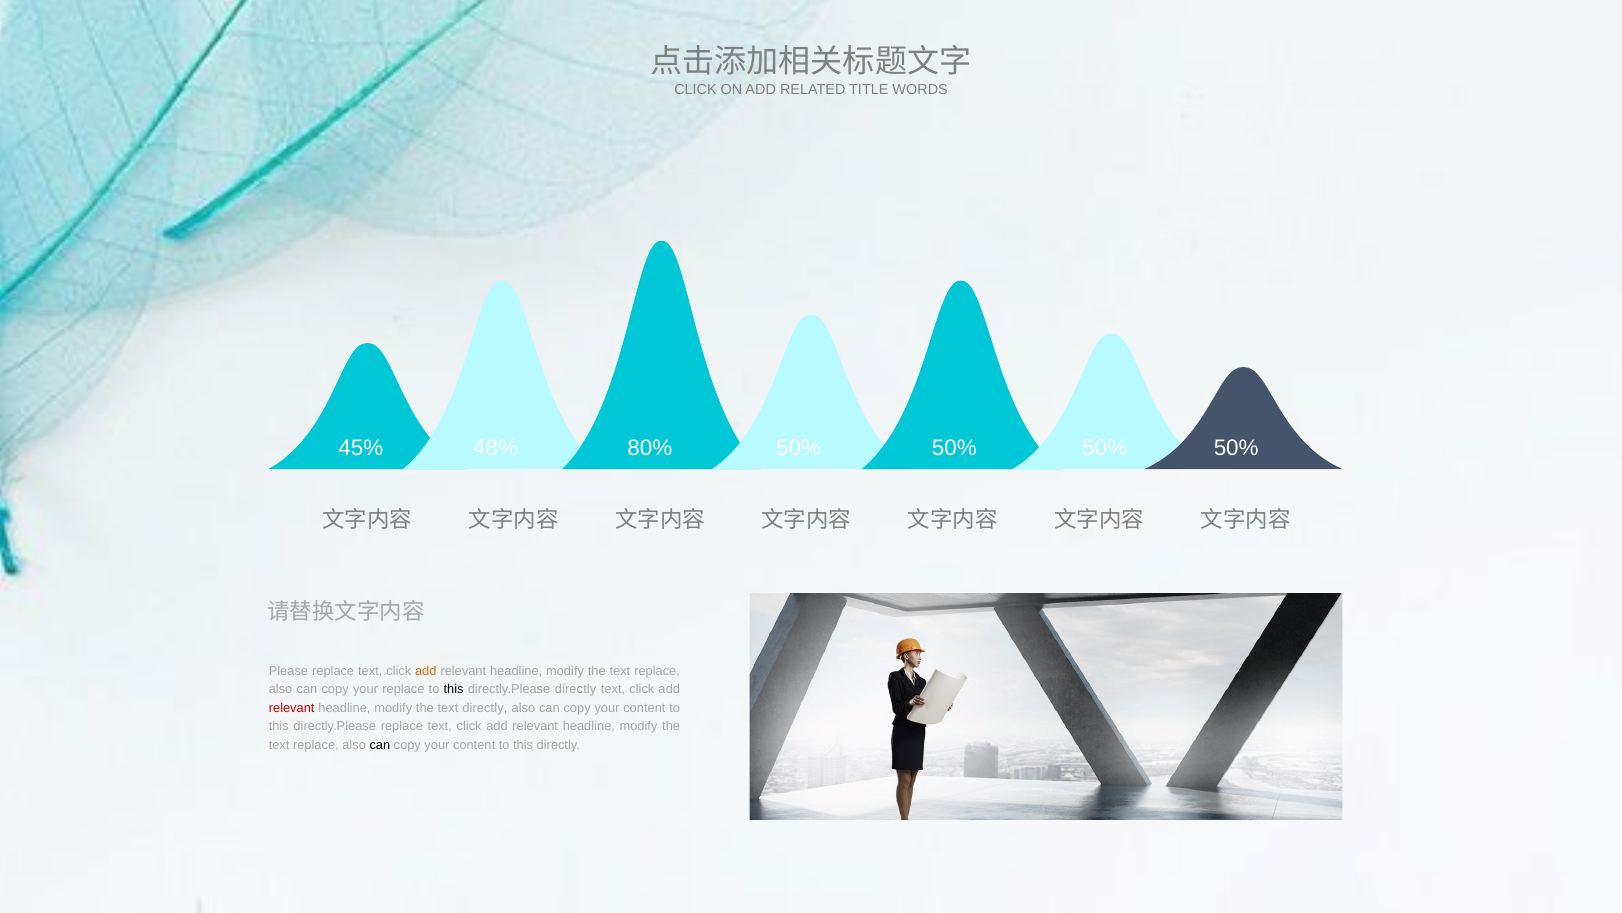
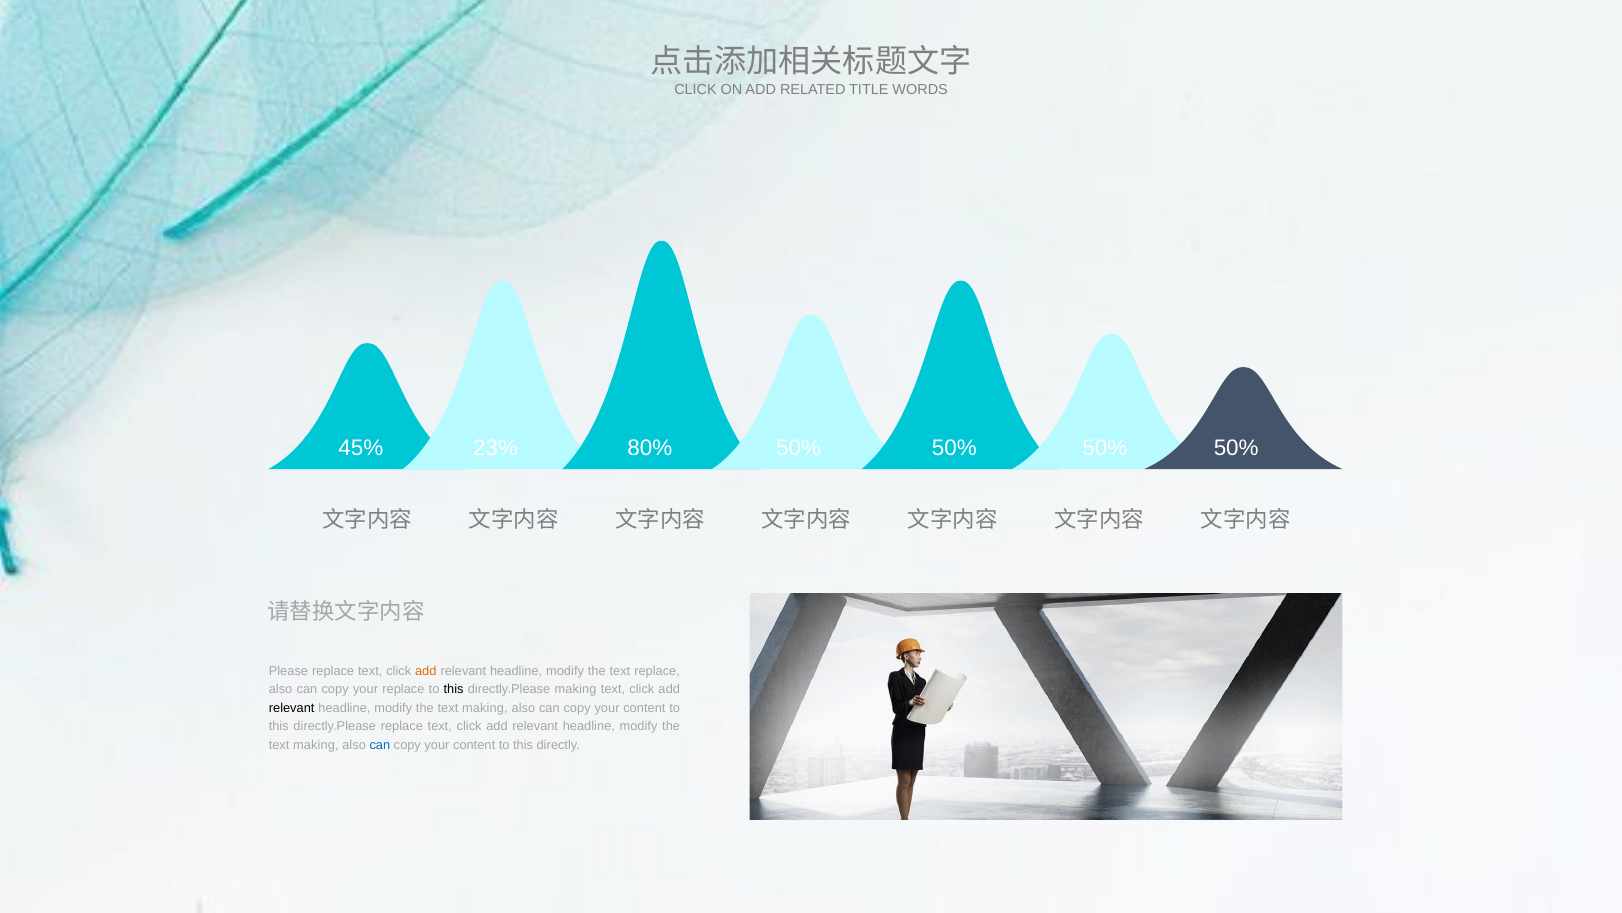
48%: 48% -> 23% (496, 448)
directly.Please directly: directly -> making (576, 689)
relevant colour: red -> black (292, 707)
directly: directly -> making (485, 707)
replace: replace -> making (316, 744)
can colour: black -> blue (380, 744)
